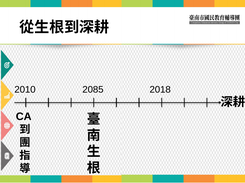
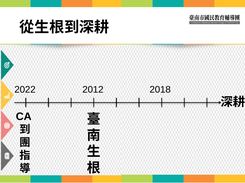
2010: 2010 -> 2022 (25, 90)
2085: 2085 -> 2012 (93, 90)
